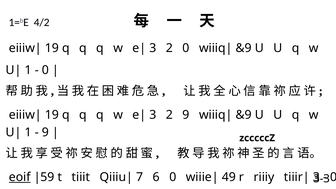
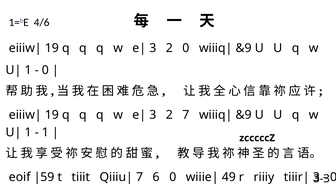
4/2: 4/2 -> 4/6 (42, 23)
2 9: 9 -> 7 (186, 115)
9: 9 -> 1 (45, 132)
eoif underline: present -> none (20, 177)
